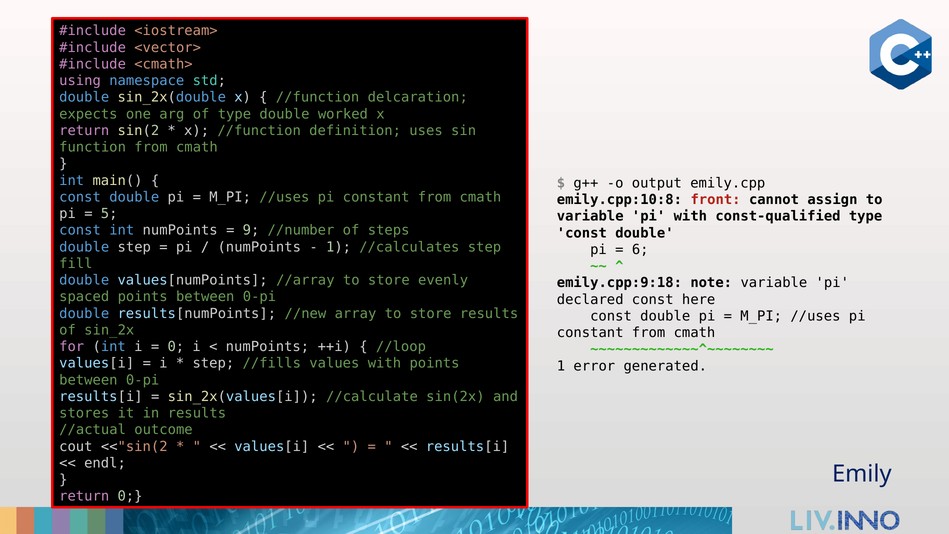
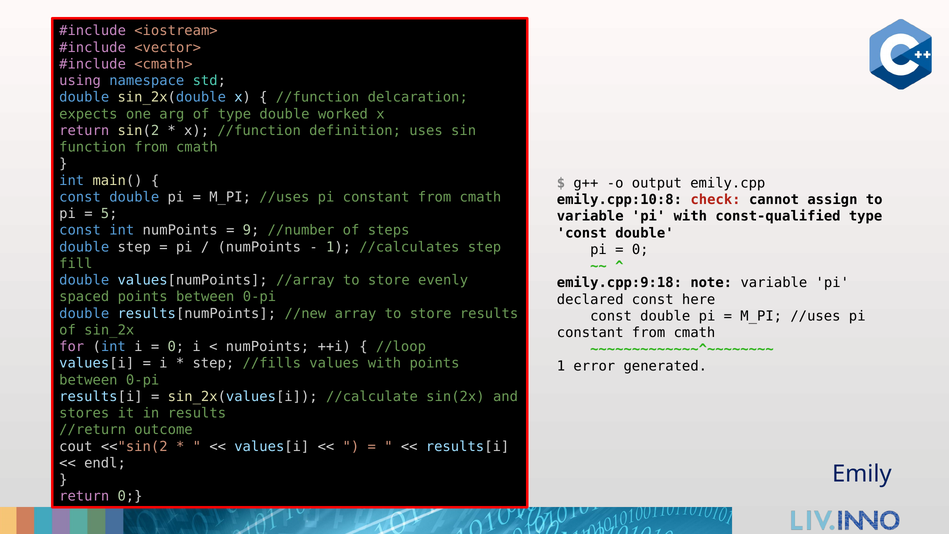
front: front -> check (716, 200)
6: 6 -> 0 (640, 250)
//actual: //actual -> //return (93, 430)
